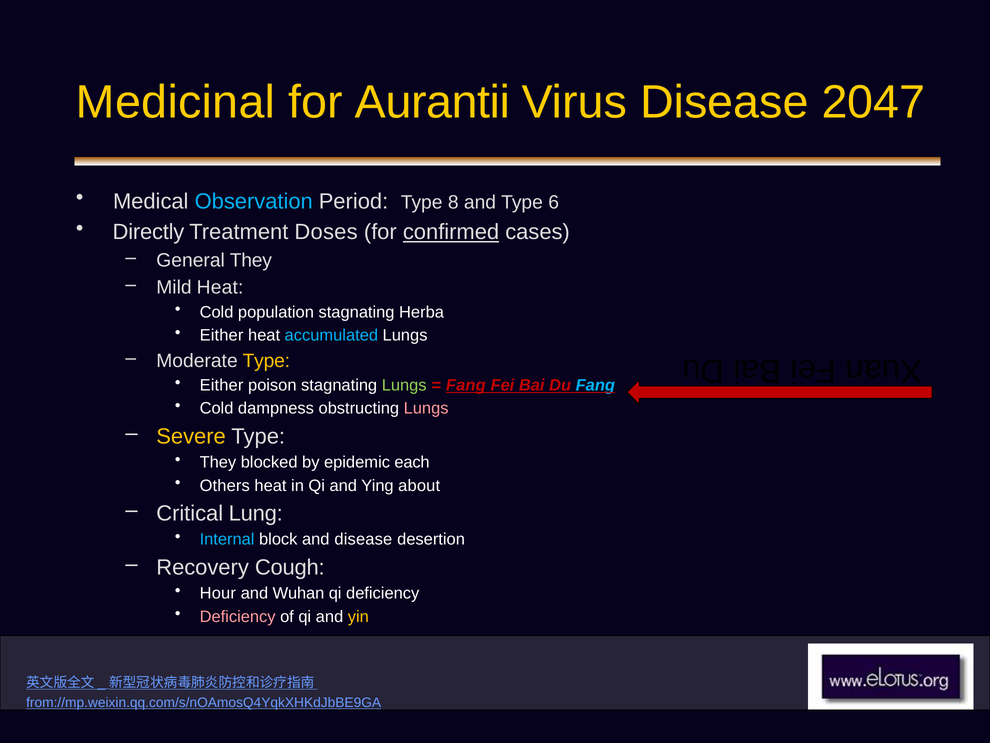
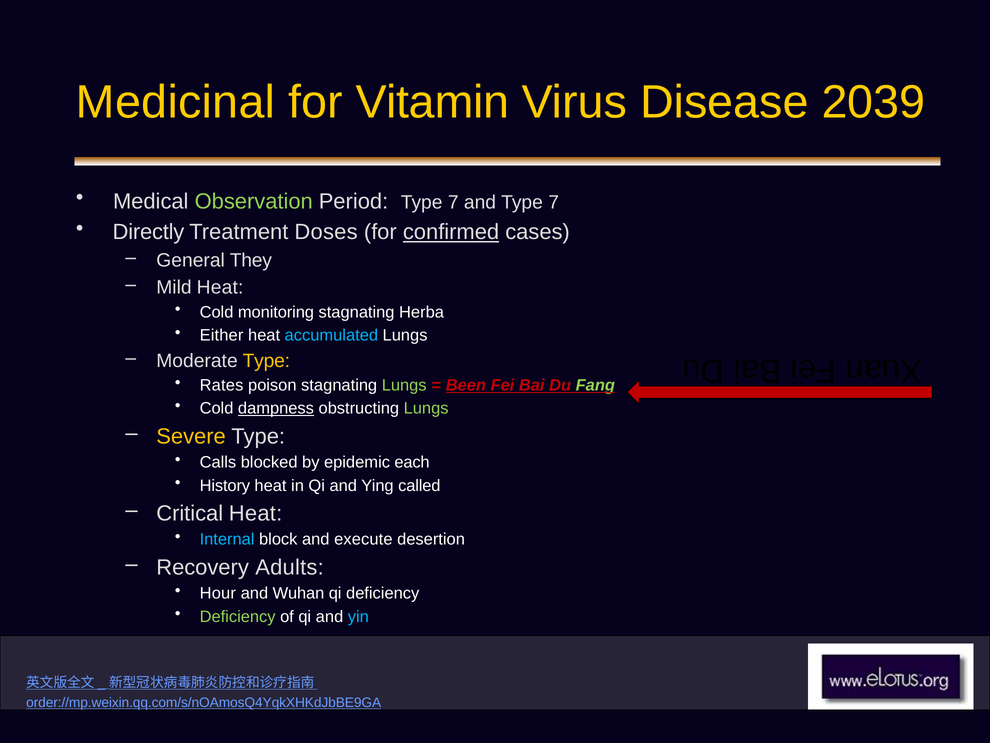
Aurantii: Aurantii -> Vitamin (432, 102)
2047: 2047 -> 2039 (873, 102)
Observation colour: light blue -> light green (254, 201)
Period Type 8: 8 -> 7 (453, 202)
and Type 6: 6 -> 7 (554, 202)
population: population -> monitoring (276, 312)
Either: Either -> Rates (222, 385)
Fang: Fang -> Been (466, 385)
Fang colour: light blue -> light green (595, 385)
dampness underline: none -> present (276, 408)
Lungs colour: pink -> light green (426, 408)
They: They -> Calls (218, 462)
Others: Others -> History (225, 485)
about: about -> called (419, 485)
Critical Lung: Lung -> Heat (256, 513)
and disease: disease -> execute (363, 539)
Cough: Cough -> Adults (290, 567)
Deficiency colour: pink -> light green (238, 616)
yin colour: yellow -> light blue (358, 616)
from://mp.weixin.qq.com/s/nOAmosQ4YqkXHKdJbBE9GA: from://mp.weixin.qq.com/s/nOAmosQ4YqkXHKdJbBE9GA -> order://mp.weixin.qq.com/s/nOAmosQ4YqkXHKdJbBE9GA (204, 702)
